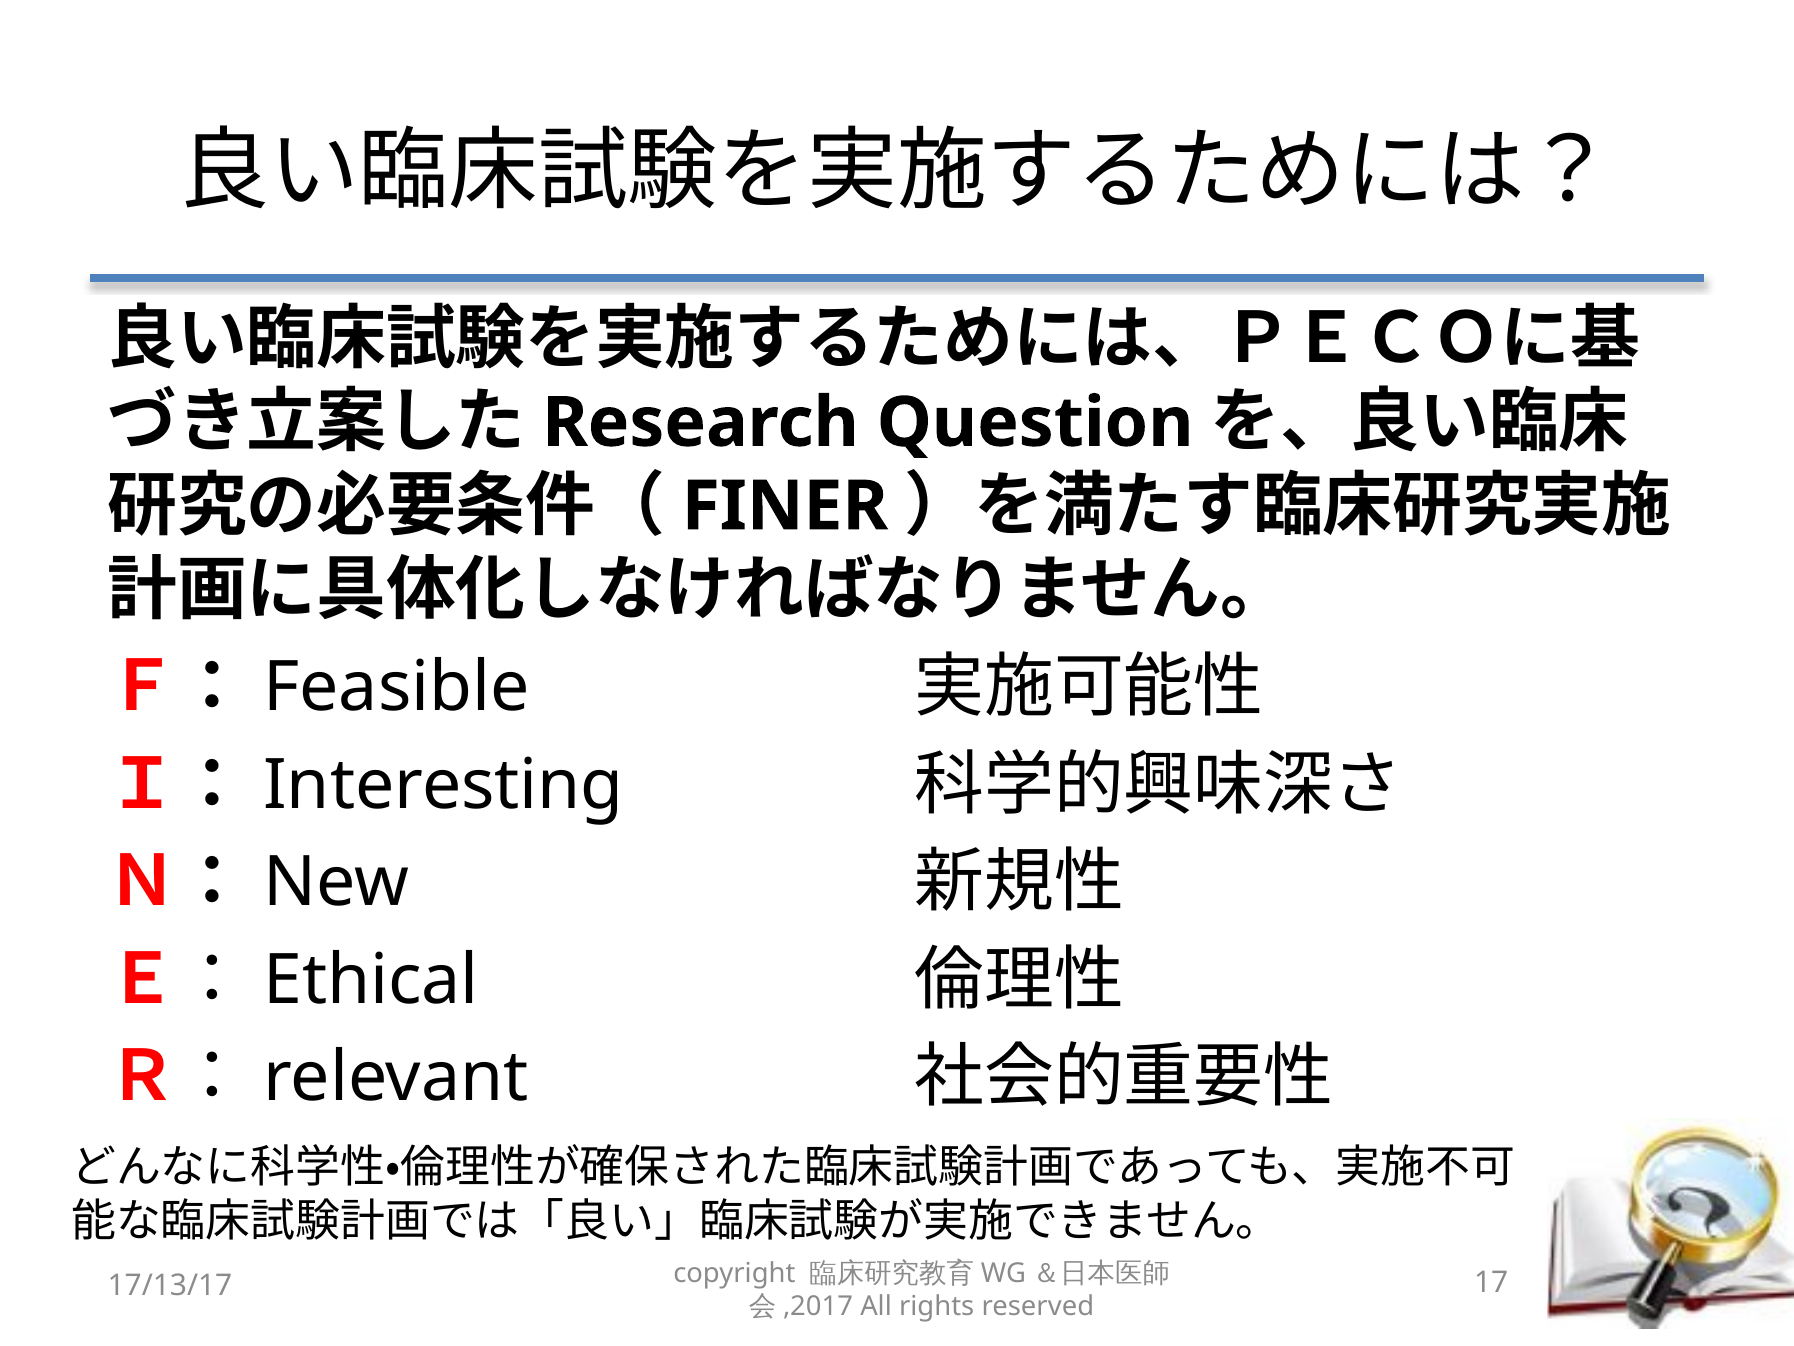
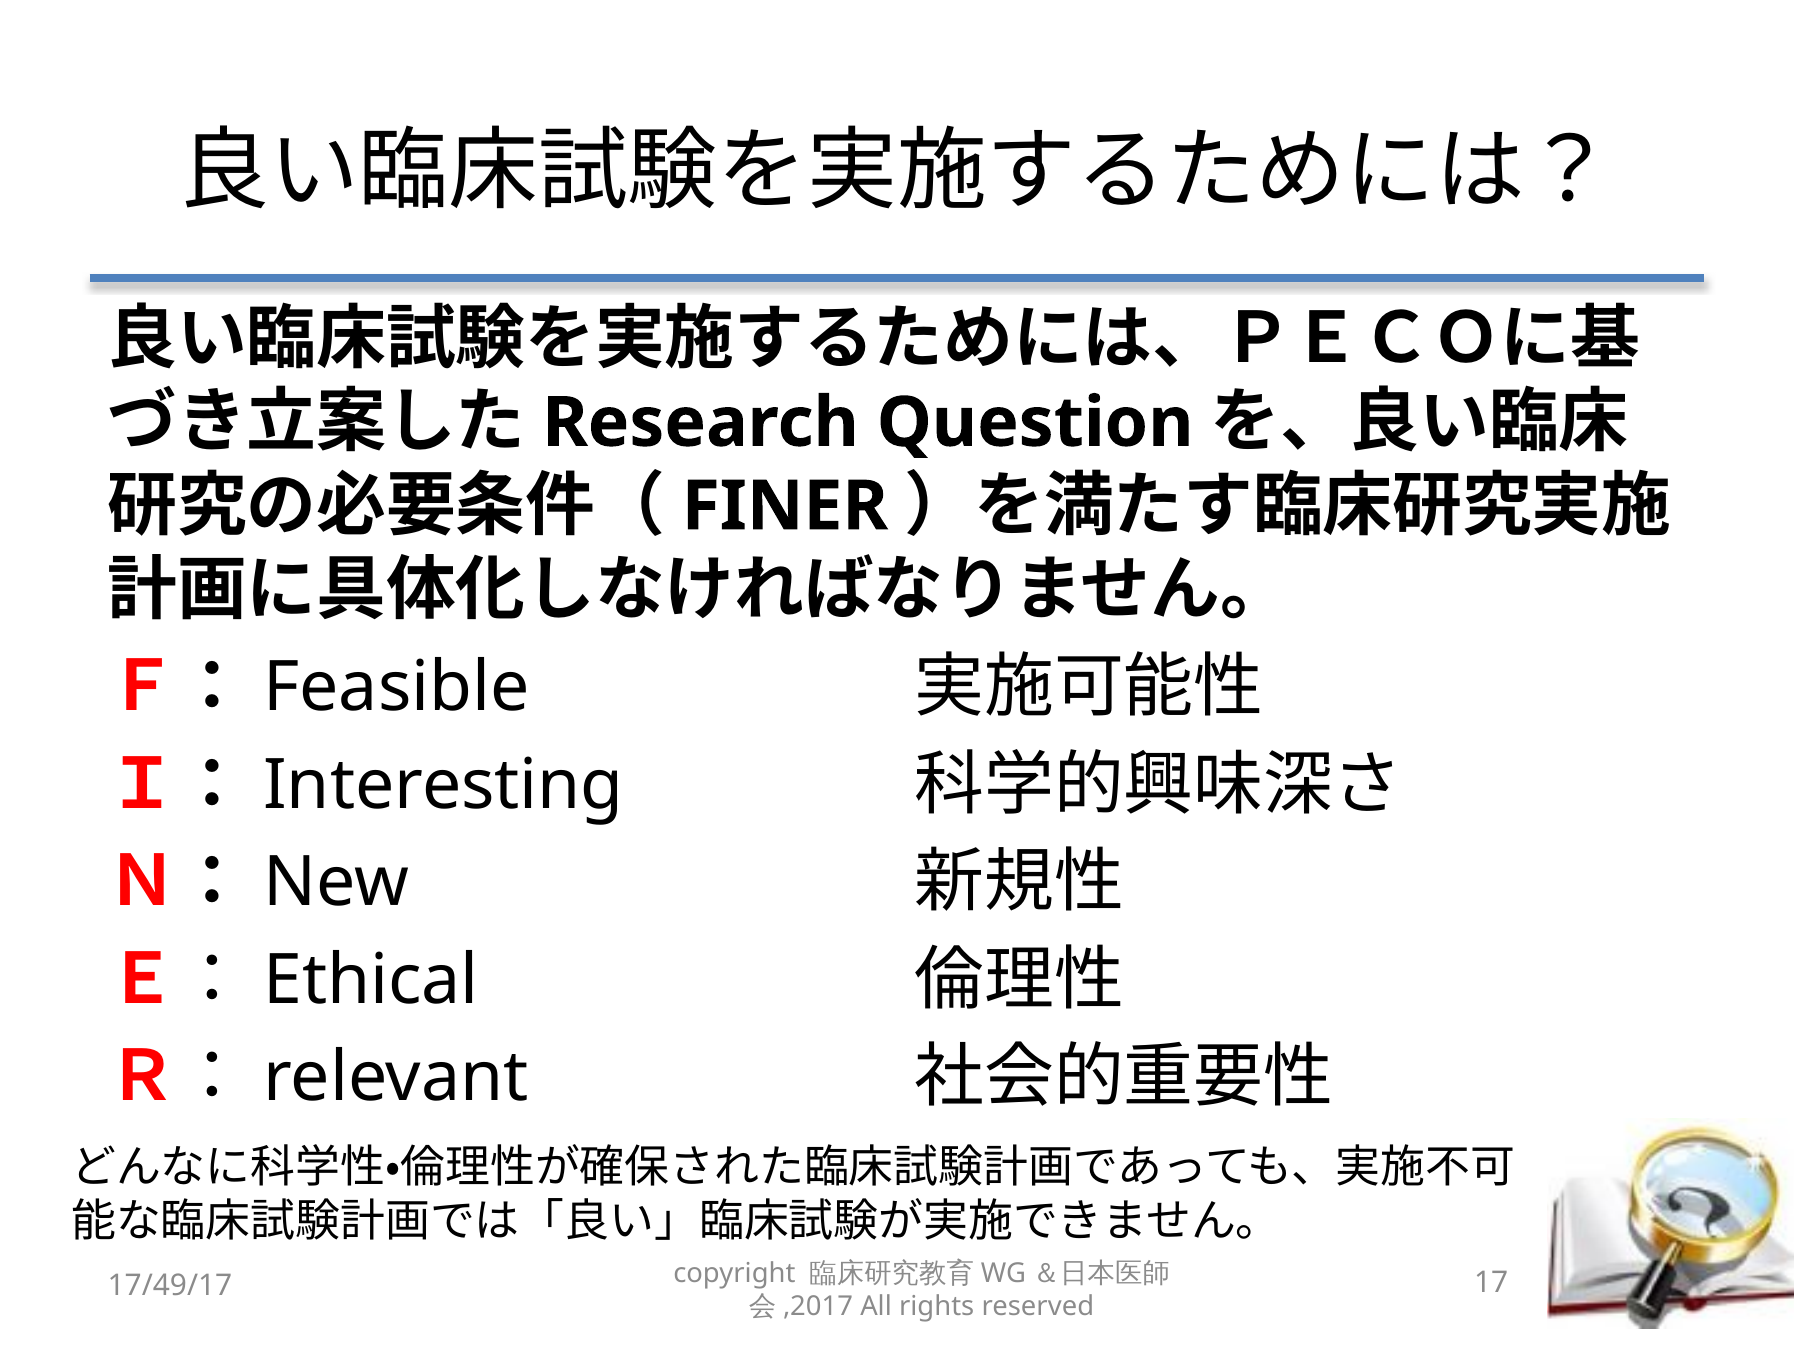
17/13/17: 17/13/17 -> 17/49/17 (170, 1285)
